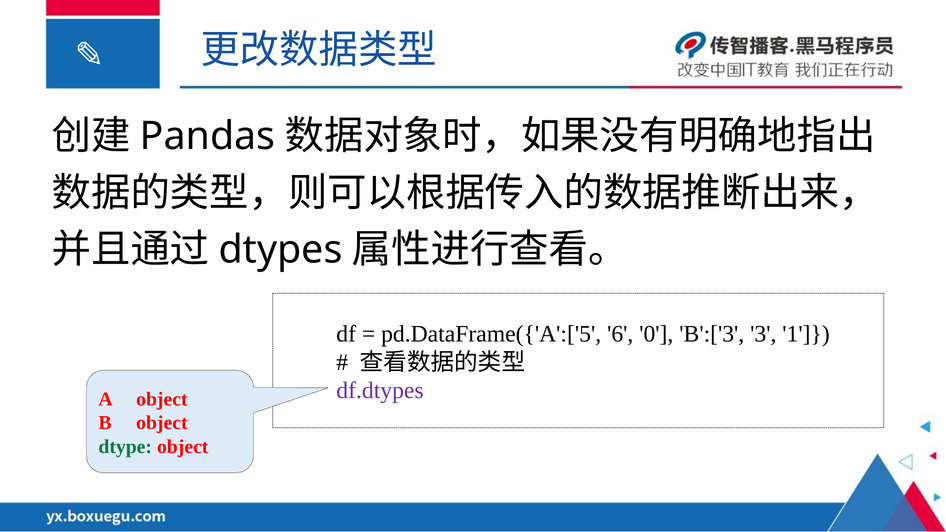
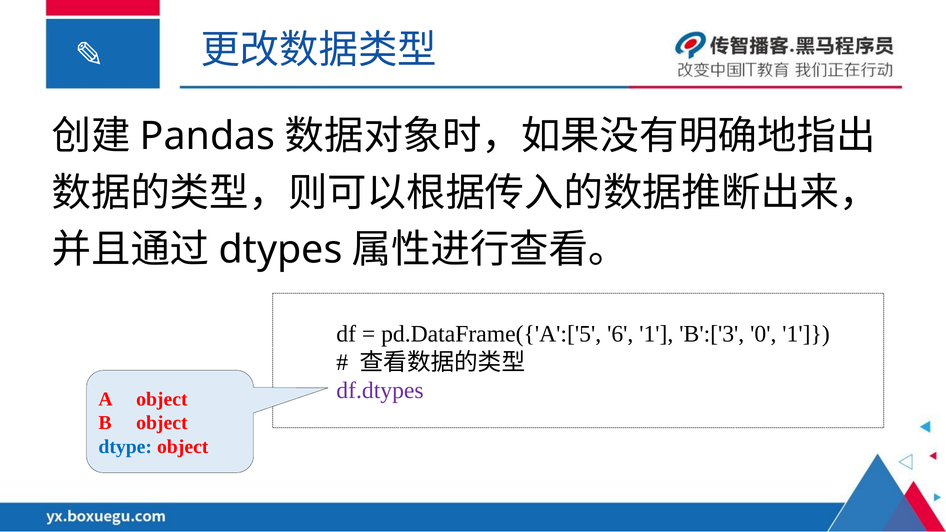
6 0: 0 -> 1 (656, 334)
3: 3 -> 0 (763, 334)
dtype colour: green -> blue (125, 447)
